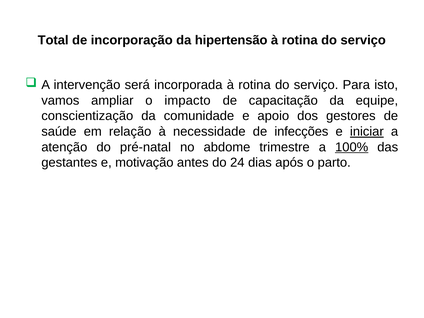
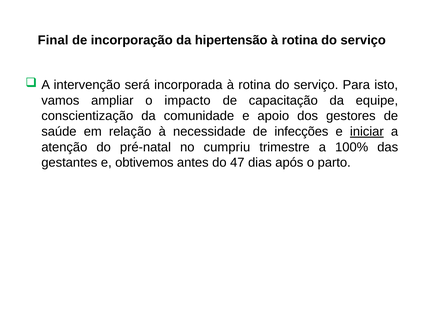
Total: Total -> Final (53, 40)
abdome: abdome -> cumpriu (227, 147)
100% underline: present -> none (352, 147)
motivação: motivação -> obtivemos (144, 163)
24: 24 -> 47 (237, 163)
